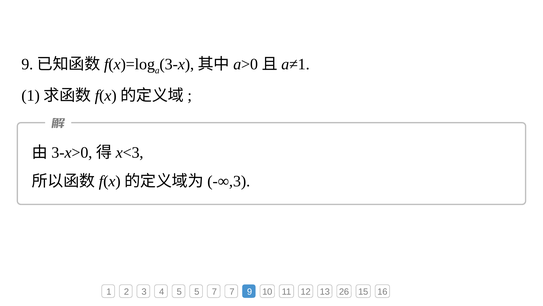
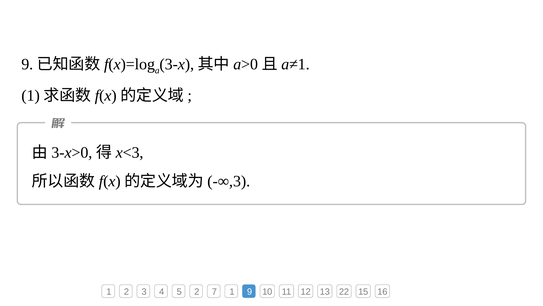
5 5: 5 -> 2 (197, 291)
7 7: 7 -> 1 (232, 291)
26: 26 -> 22 (344, 291)
